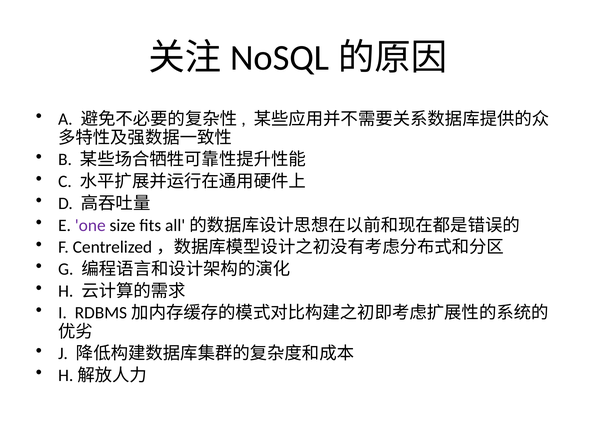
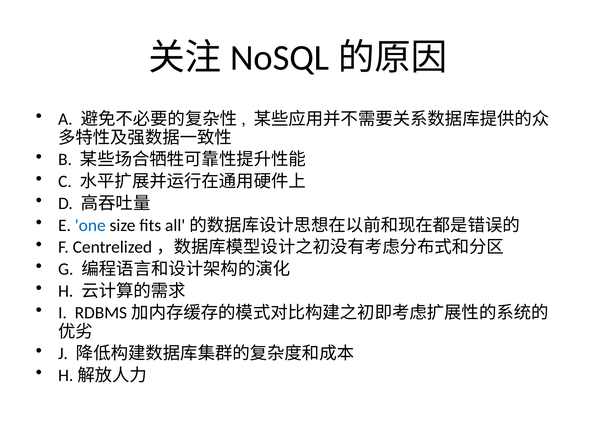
one colour: purple -> blue (90, 225)
